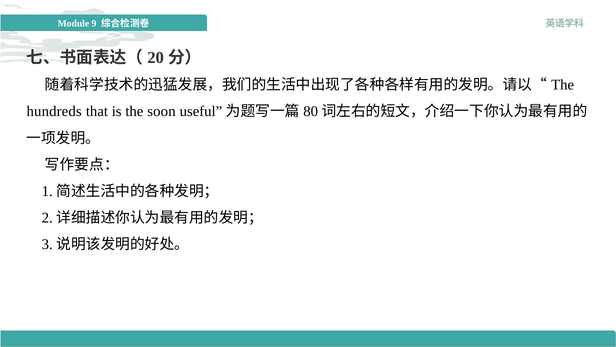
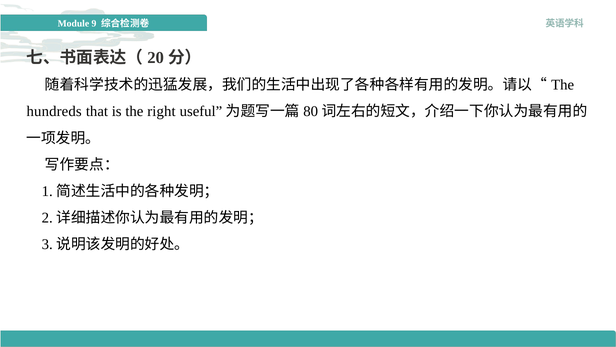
soon: soon -> right (161, 111)
